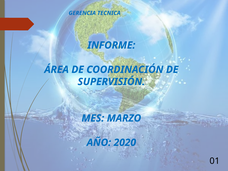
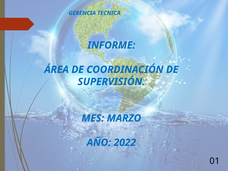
2020: 2020 -> 2022 (125, 143)
